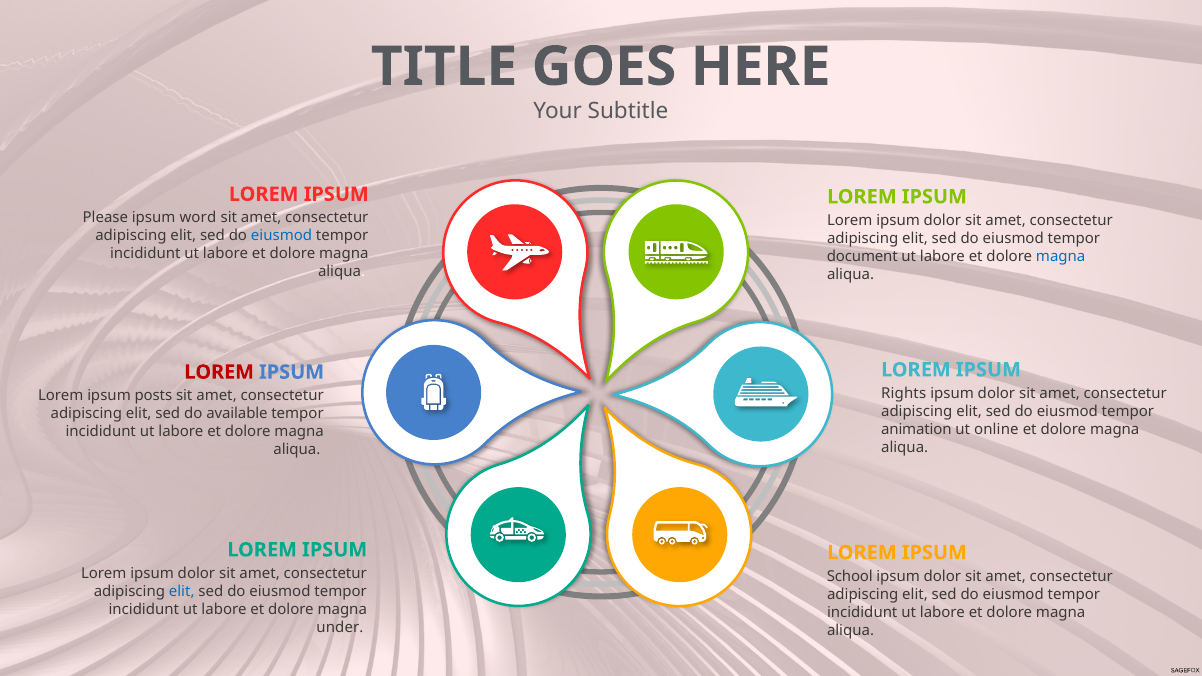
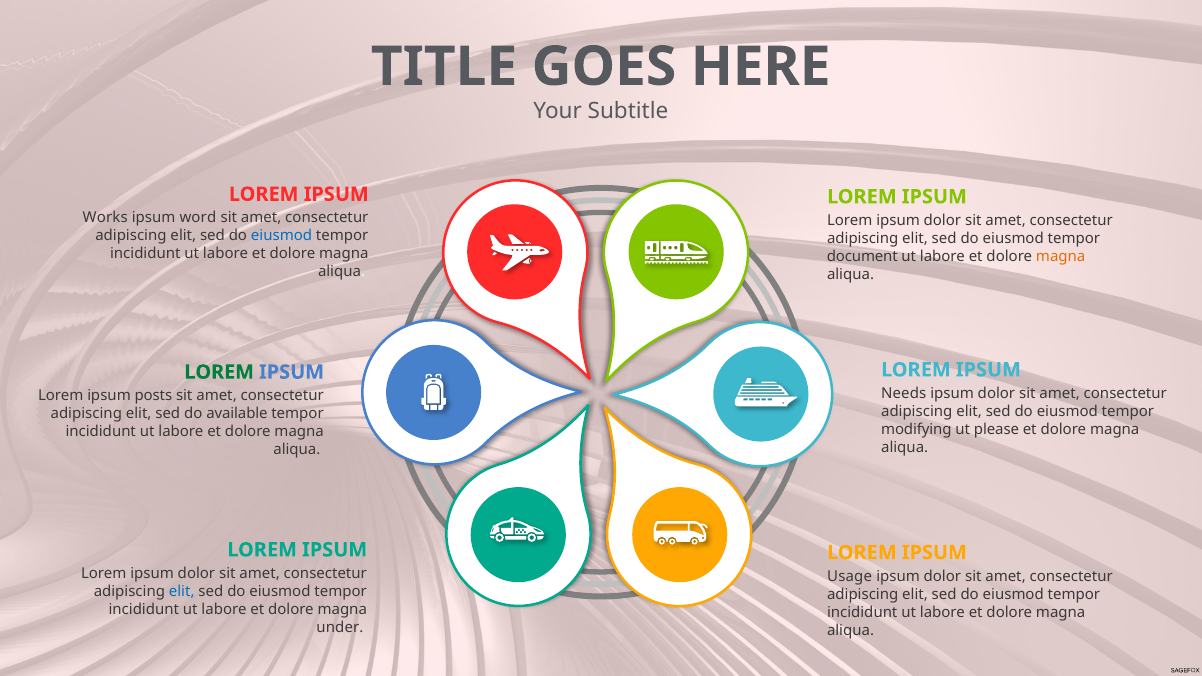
Please: Please -> Works (105, 218)
magna colour: blue -> orange (1061, 257)
LOREM colour: red -> green (219, 372)
Rights: Rights -> Needs (904, 394)
animation: animation -> modifying (916, 430)
online: online -> please (996, 430)
School: School -> Usage (850, 576)
